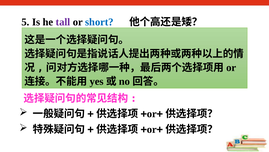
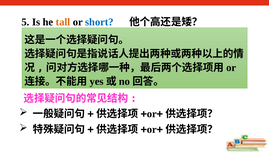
tall colour: purple -> orange (63, 22)
